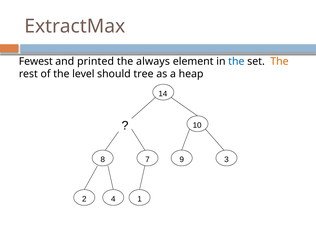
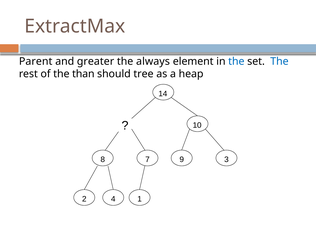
Fewest: Fewest -> Parent (36, 61)
printed: printed -> greater (96, 61)
The colour: orange -> blue (279, 61)
level: level -> than (83, 74)
